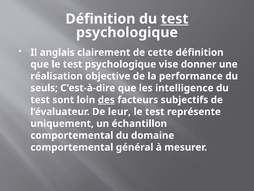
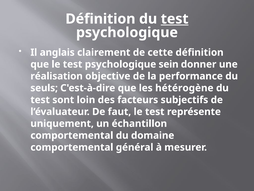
vise: vise -> sein (169, 64)
intelligence: intelligence -> hétérogène (184, 88)
des underline: present -> none (106, 100)
leur: leur -> faut (119, 111)
